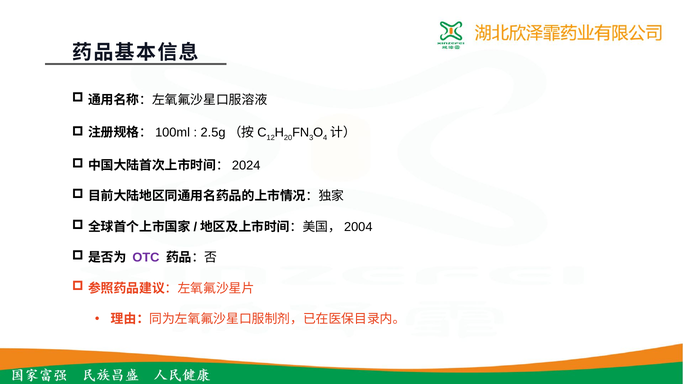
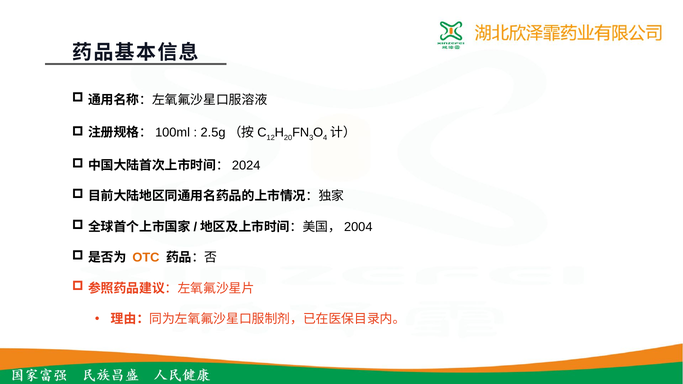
OTC colour: purple -> orange (146, 258)
